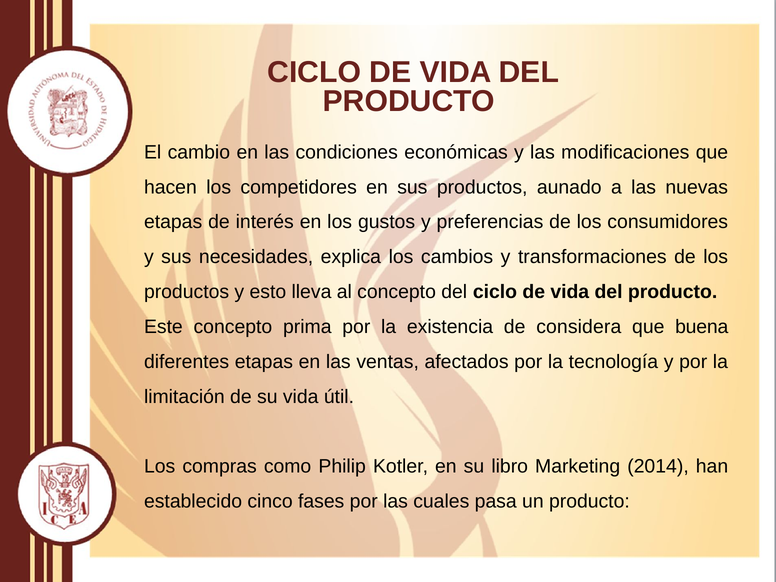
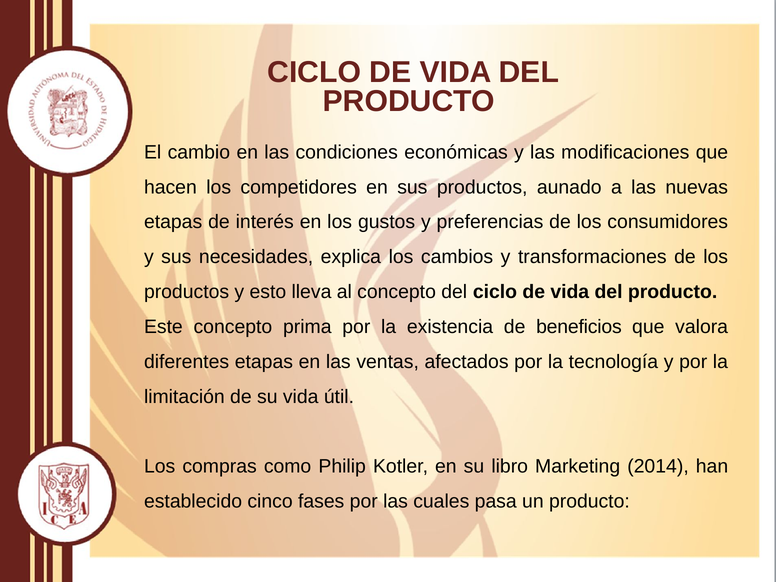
considera: considera -> beneficios (579, 327)
buena: buena -> valora (702, 327)
